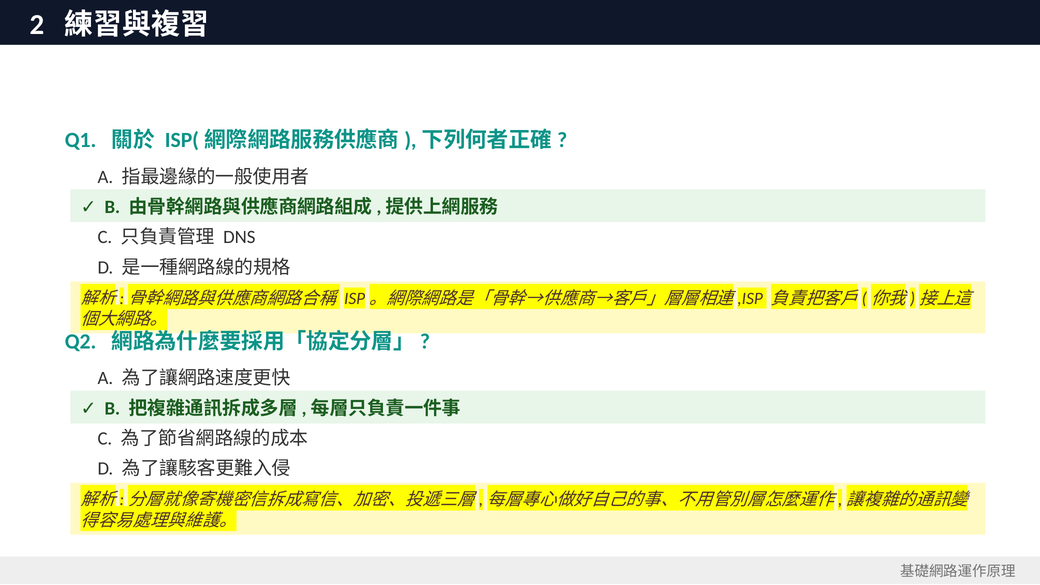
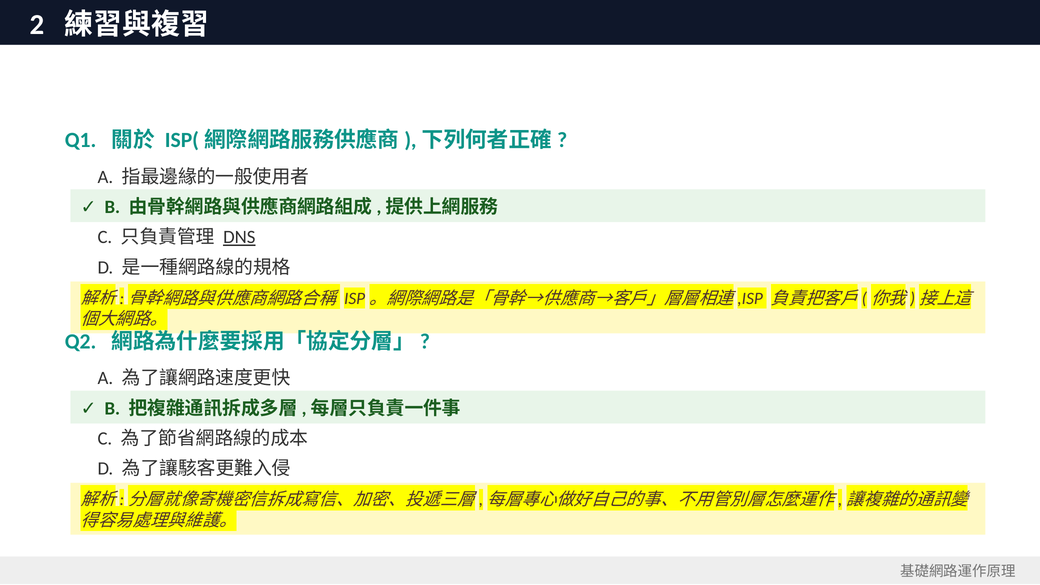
DNS underline: none -> present (239, 237)
